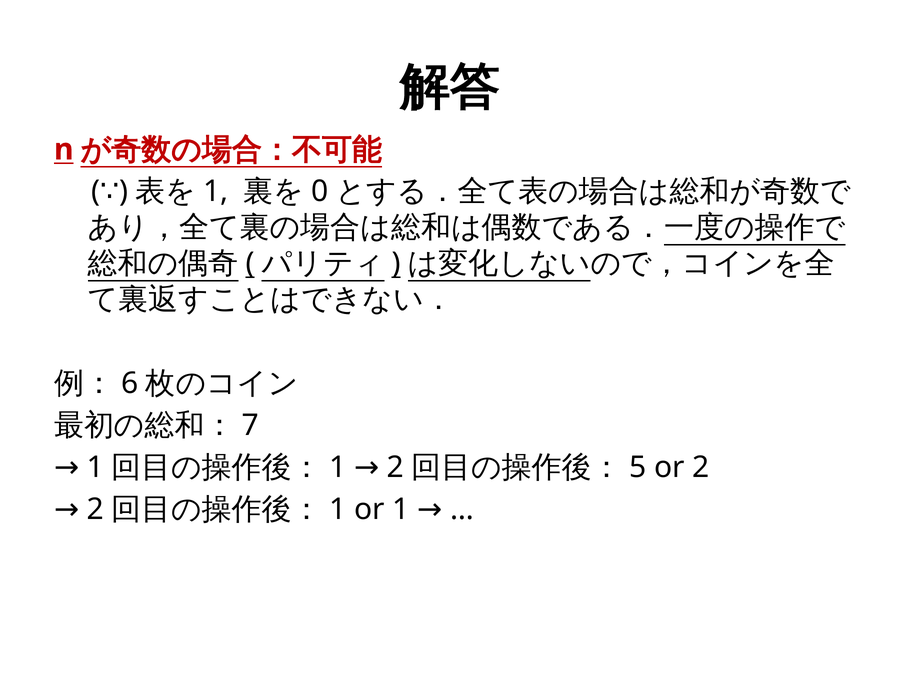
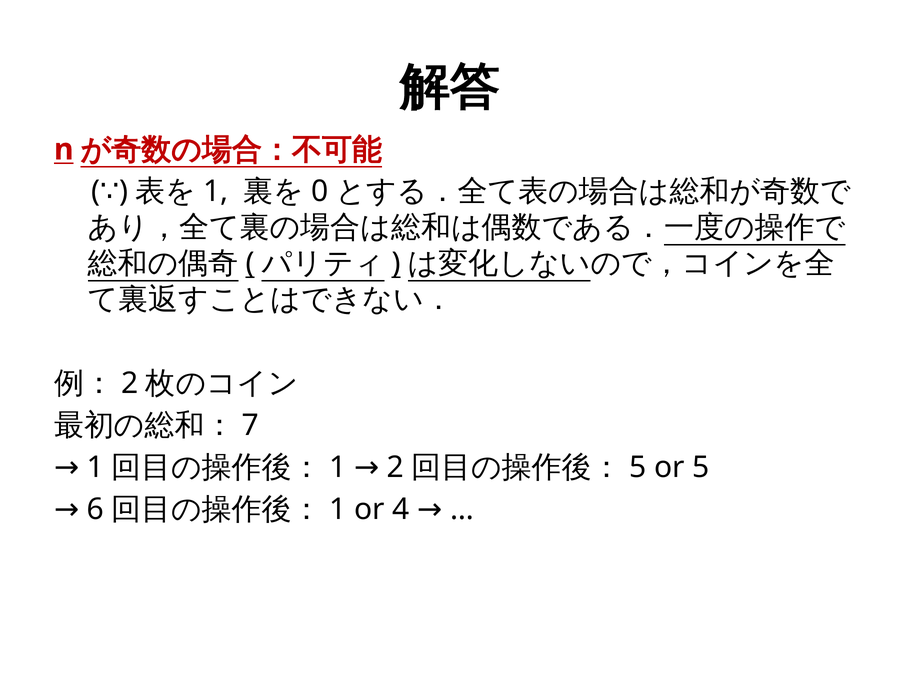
6: 6 -> 2 (130, 383)
or 2: 2 -> 5 (701, 467)
2: 2 -> 6 (96, 509)
or 1: 1 -> 4 (401, 509)
